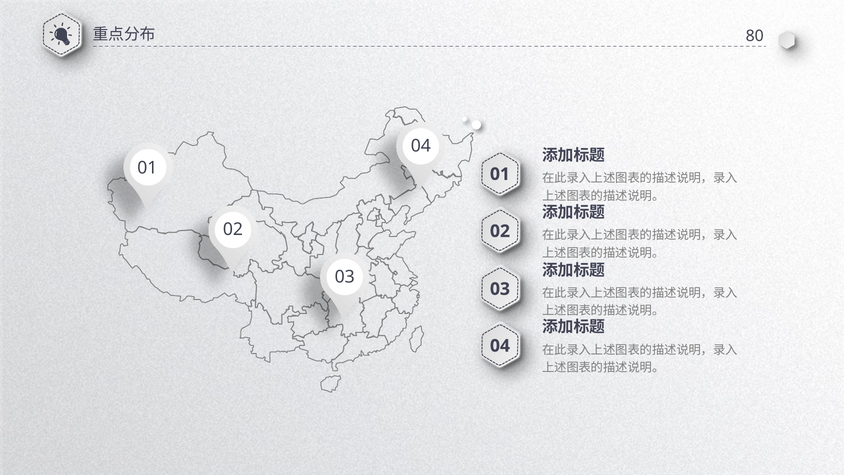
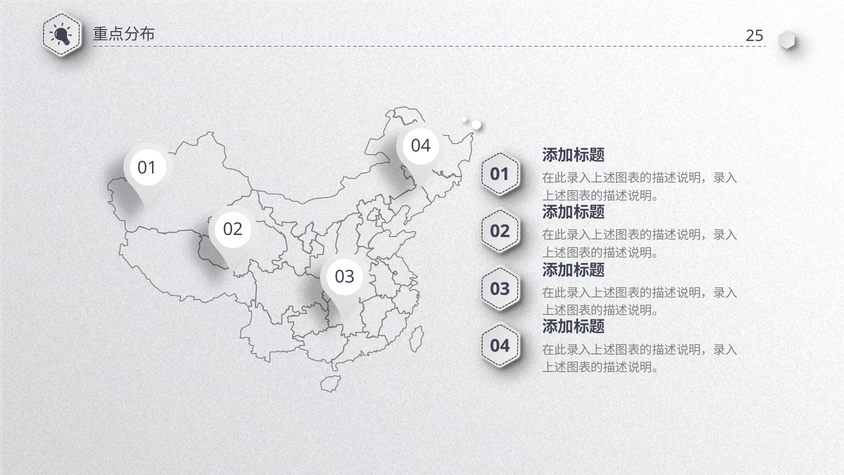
80: 80 -> 25 (755, 36)
